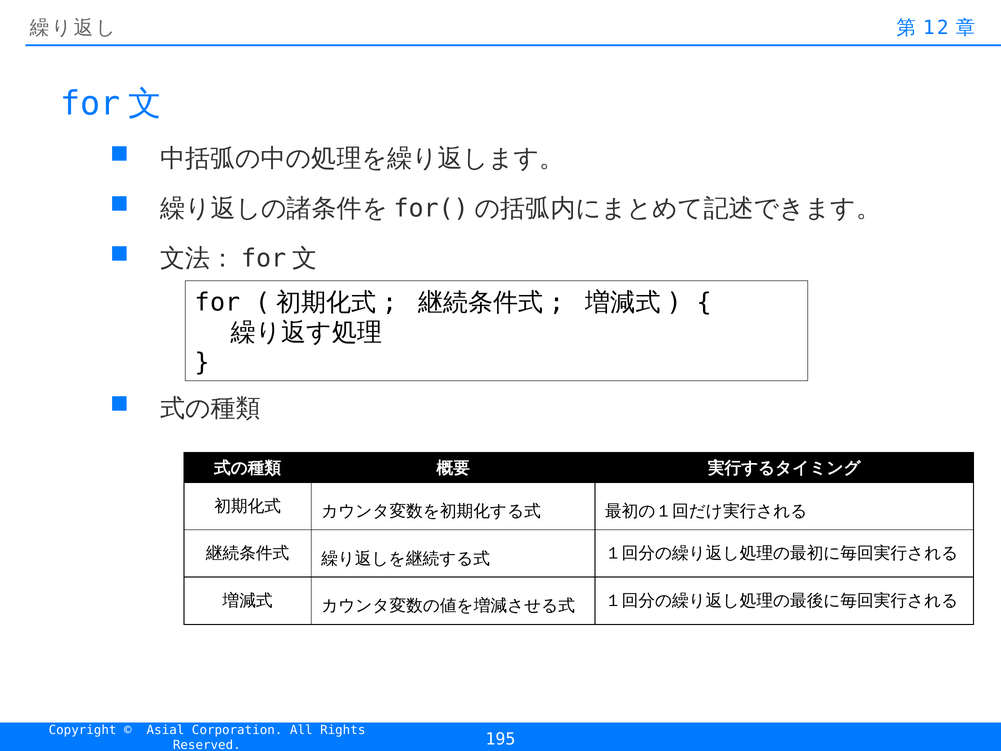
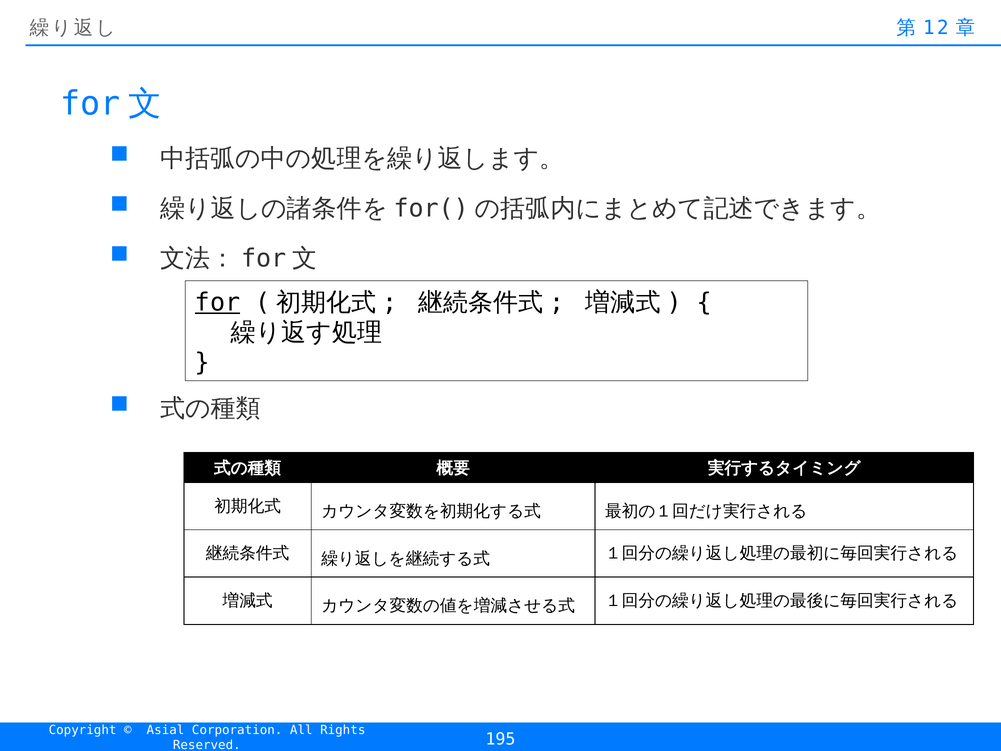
for underline: none -> present (218, 302)
